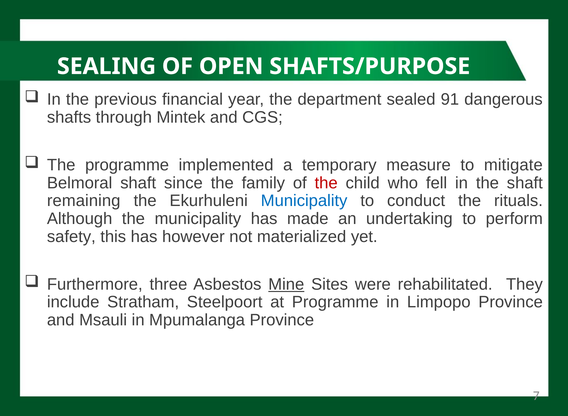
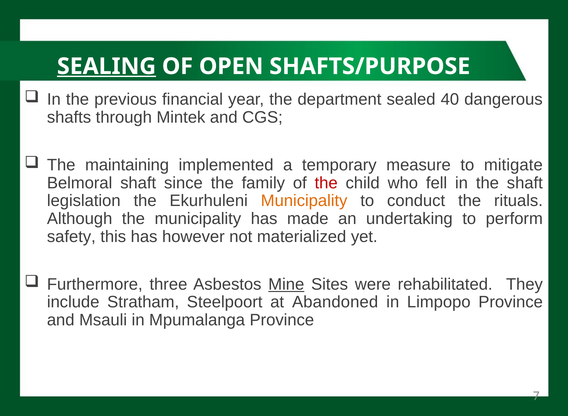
SEALING underline: none -> present (107, 66)
91: 91 -> 40 (450, 99)
The programme: programme -> maintaining (127, 165)
remaining: remaining -> legislation (84, 201)
Municipality colour: blue -> orange (304, 201)
at Programme: Programme -> Abandoned (335, 302)
